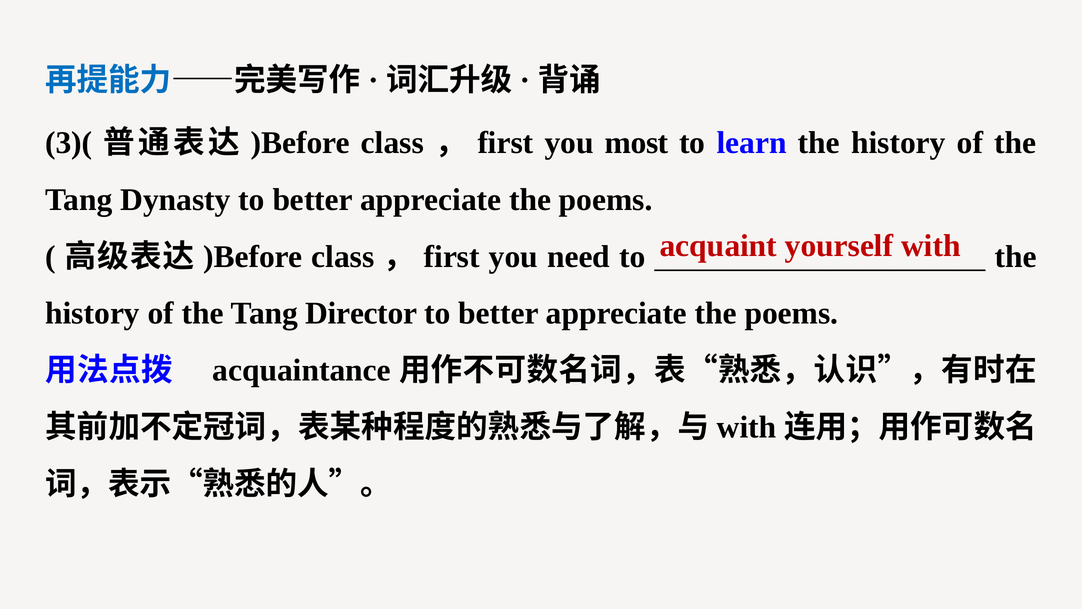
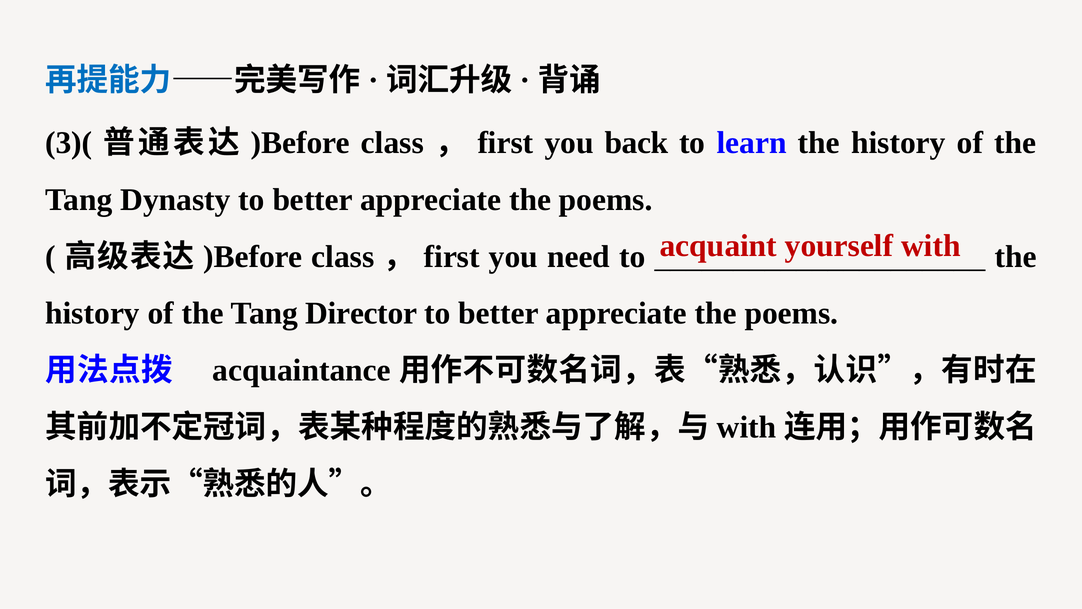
most: most -> back (637, 143)
